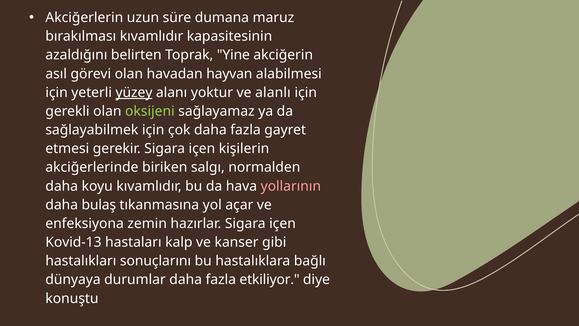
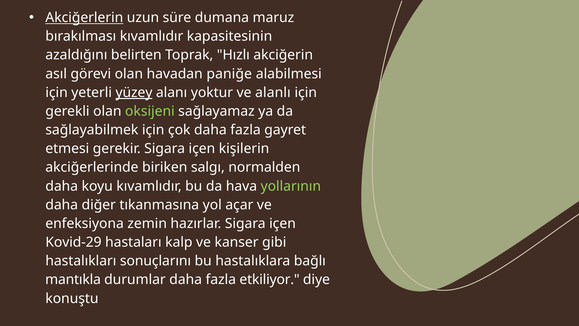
Akciğerlerin underline: none -> present (84, 18)
Yine: Yine -> Hızlı (233, 55)
hayvan: hayvan -> paniğe (229, 74)
yollarının colour: pink -> light green (291, 186)
bulaş: bulaş -> diğer (99, 205)
Kovid-13: Kovid-13 -> Kovid-29 (73, 242)
dünyaya: dünyaya -> mantıkla (73, 279)
